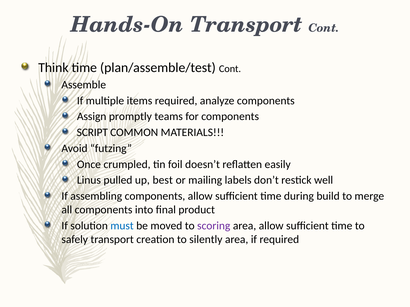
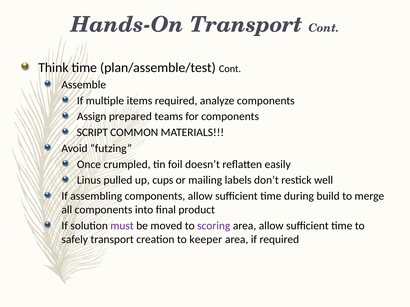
promptly: promptly -> prepared (130, 117)
best: best -> cups (163, 181)
must colour: blue -> purple (122, 226)
silently: silently -> keeper (206, 240)
